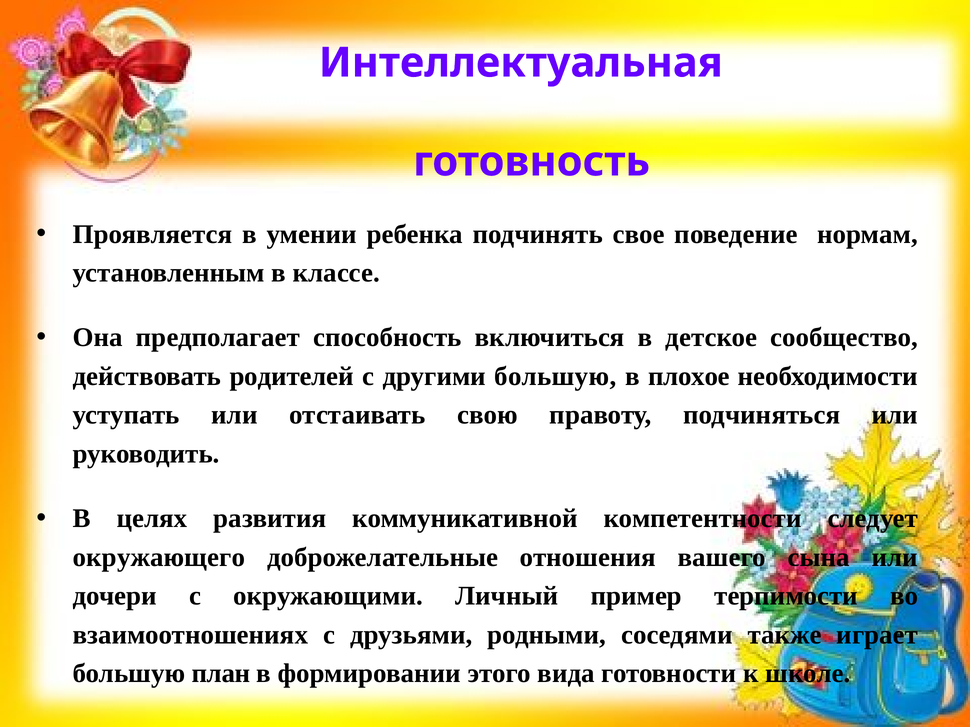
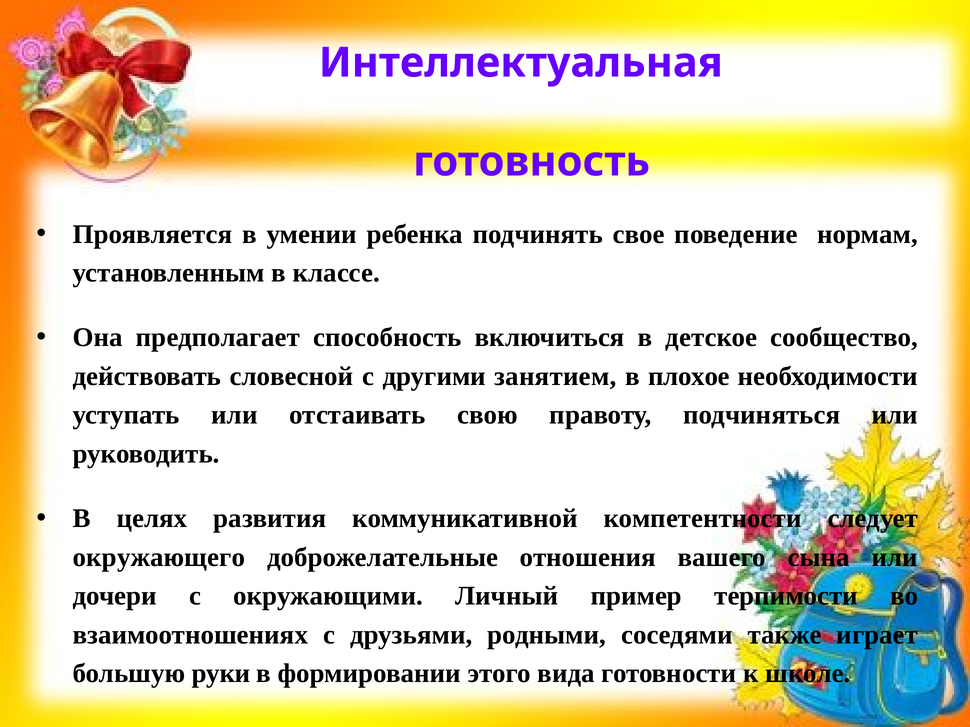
родителей: родителей -> словесной (292, 377)
другими большую: большую -> занятием (555, 377)
план: план -> руки (221, 674)
